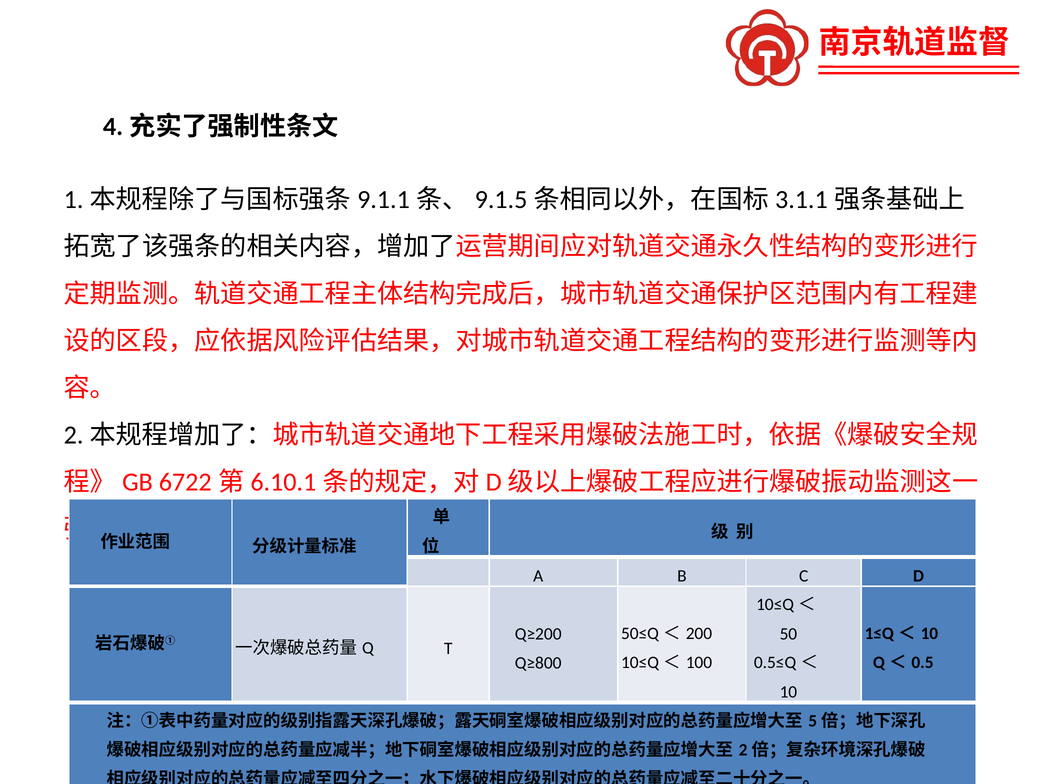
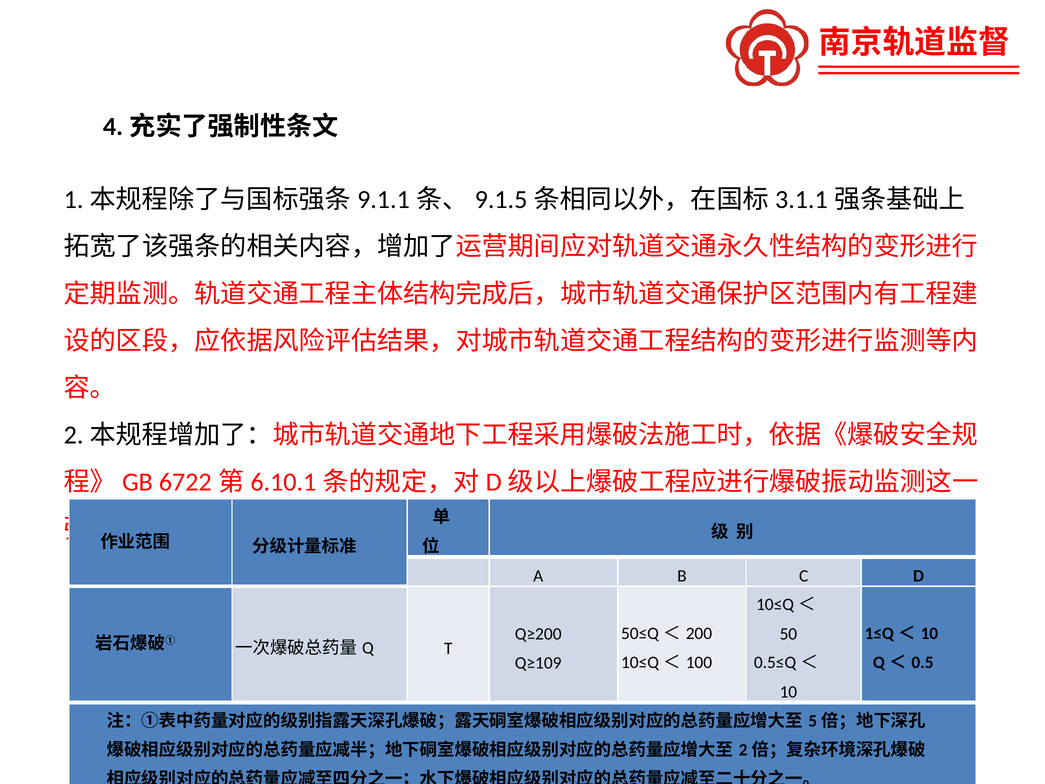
Q≥800: Q≥800 -> Q≥109 (538, 663)
